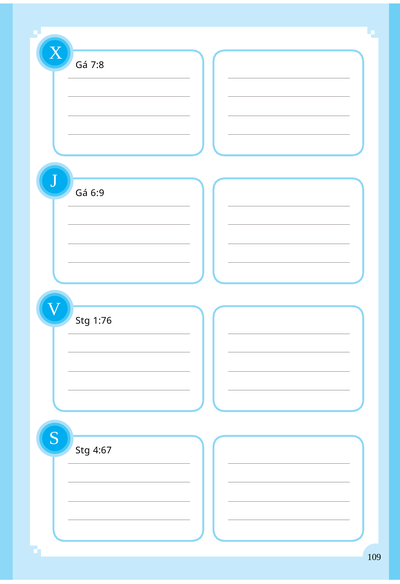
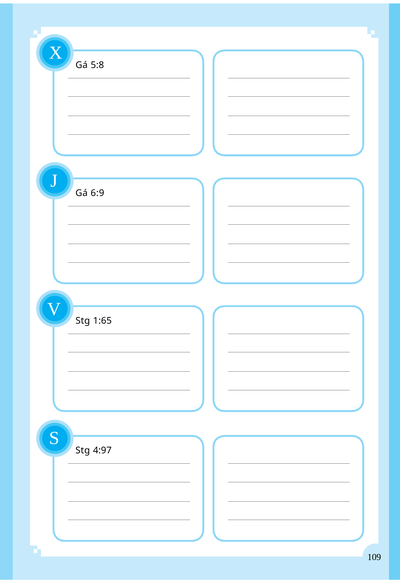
7:8: 7:8 -> 5:8 (97, 65)
1:76: 1:76 -> 1:65 (102, 321)
4:67: 4:67 -> 4:97 (102, 451)
